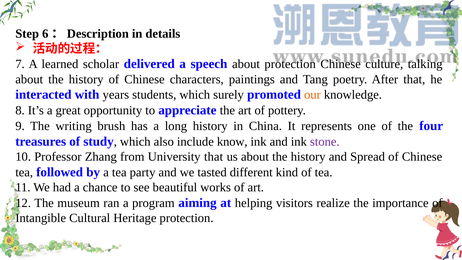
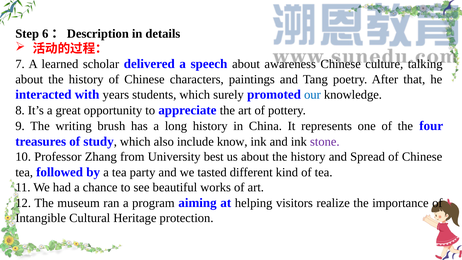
about protection: protection -> awareness (290, 64)
our colour: orange -> blue (312, 95)
University that: that -> best (214, 157)
